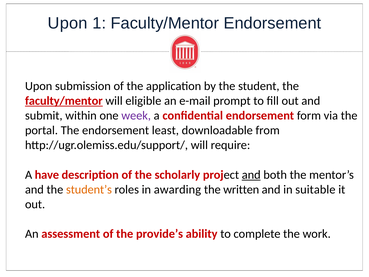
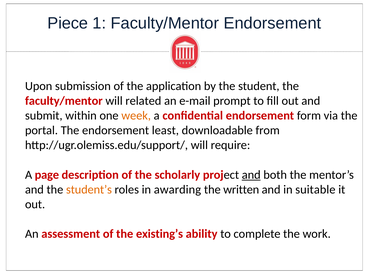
Upon: Upon -> Piece (68, 23)
faculty/mentor underline: present -> none (64, 101)
eligible: eligible -> related (143, 101)
week colour: purple -> orange (136, 116)
have: have -> page (47, 175)
provide’s: provide’s -> existing’s (159, 234)
